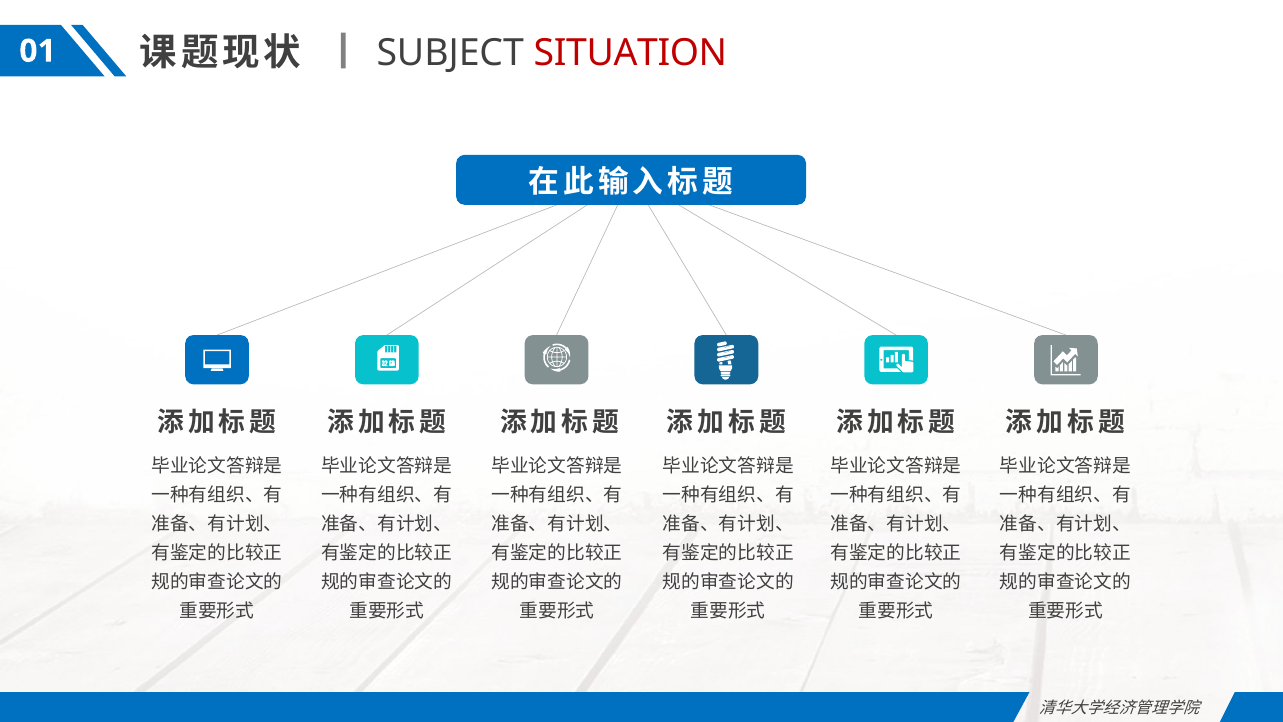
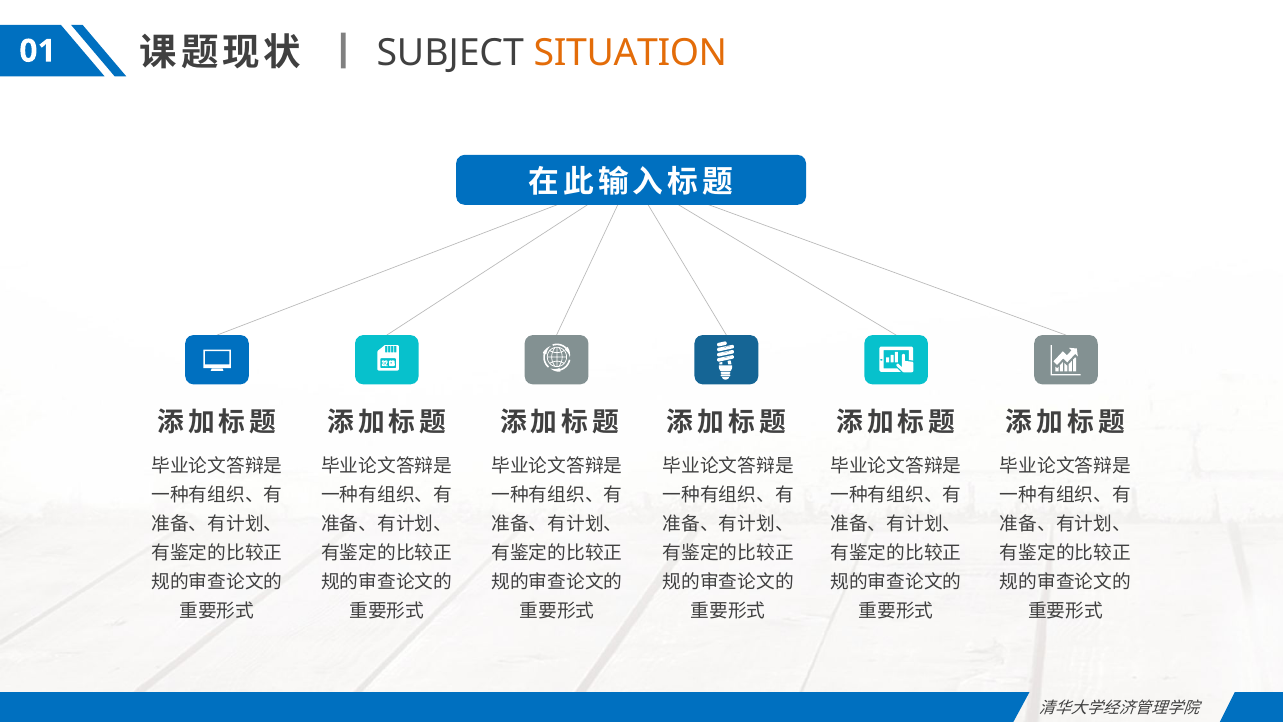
SITUATION colour: red -> orange (630, 53)
